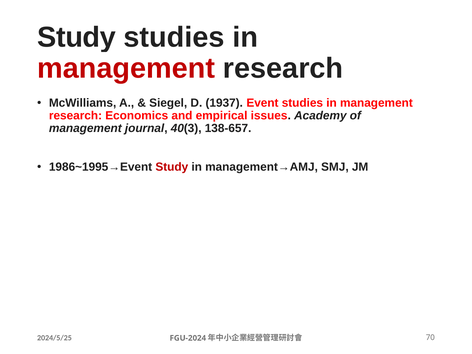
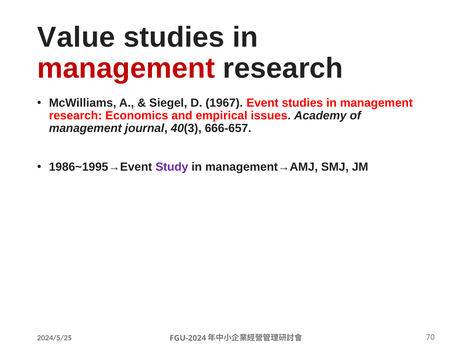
Study: Study -> Value (76, 37)
1937: 1937 -> 1967 (224, 103)
138-657: 138-657 -> 666-657 (228, 128)
Study colour: red -> purple (172, 167)
